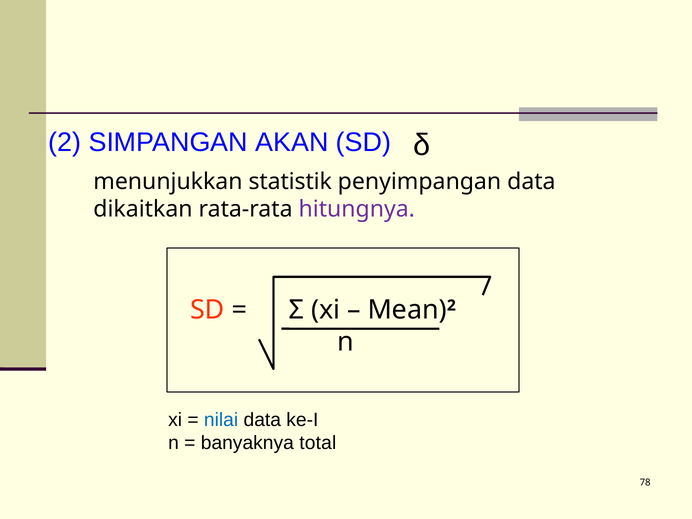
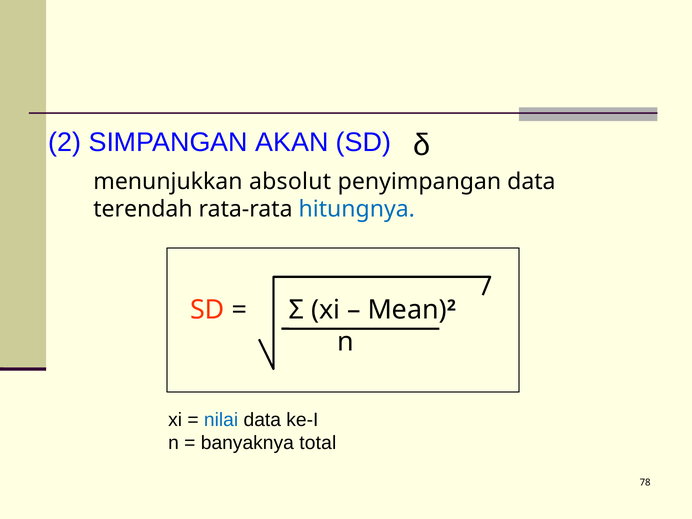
statistik: statistik -> absolut (290, 182)
dikaitkan: dikaitkan -> terendah (143, 209)
hitungnya colour: purple -> blue (357, 209)
